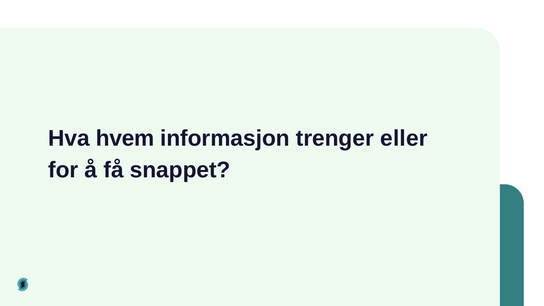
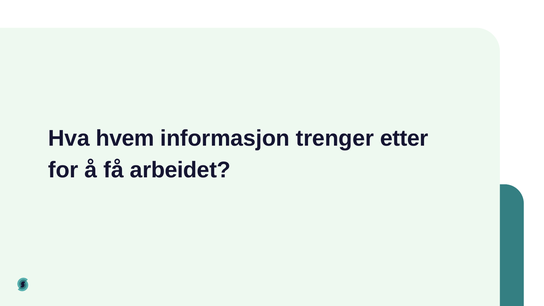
eller: eller -> etter (404, 138)
snappet: snappet -> arbeidet (180, 170)
